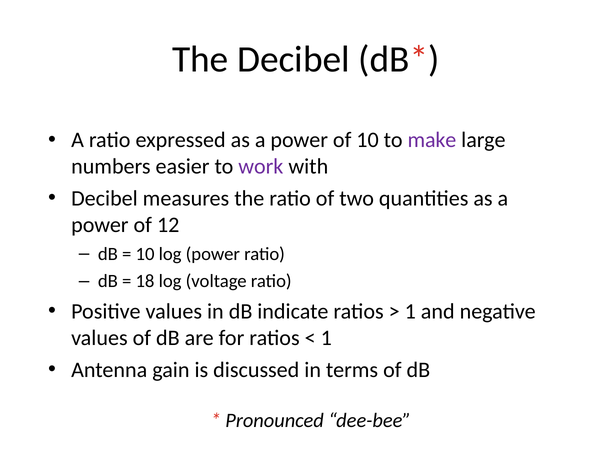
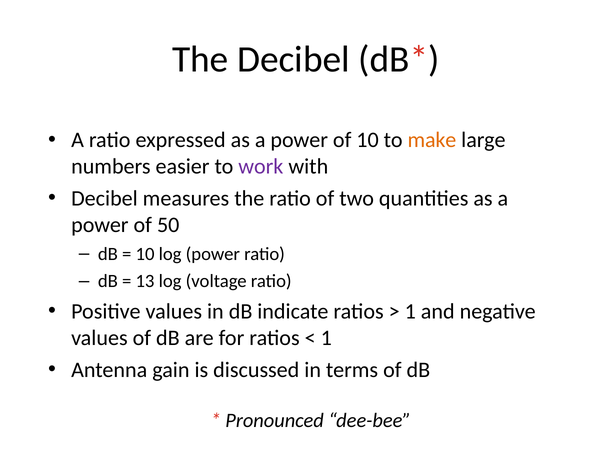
make colour: purple -> orange (432, 140)
12: 12 -> 50 (168, 225)
18: 18 -> 13 (145, 281)
